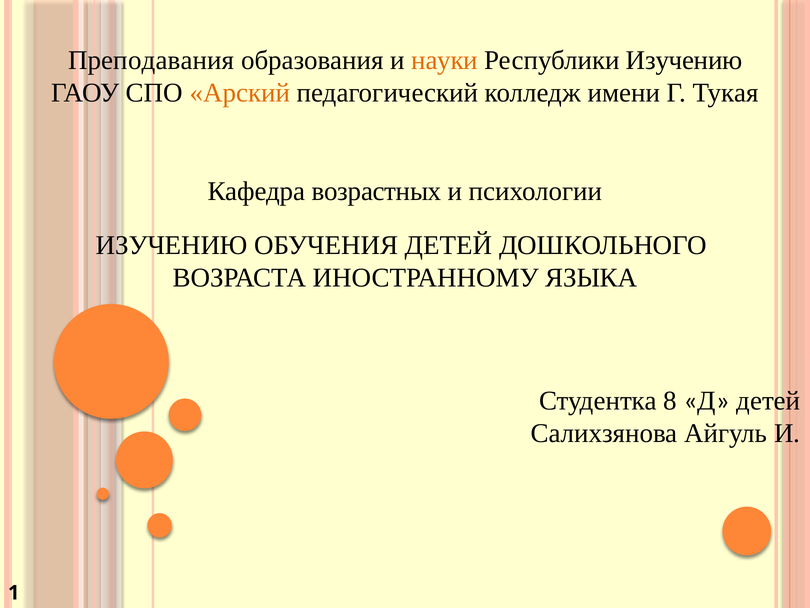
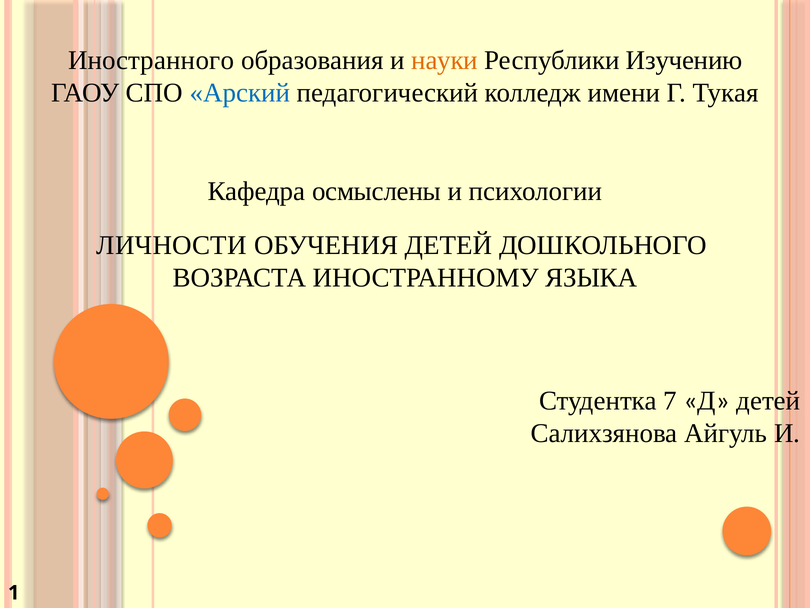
Преподавания: Преподавания -> Иностранного (151, 60)
Арский colour: orange -> blue (240, 93)
возрастных: возрастных -> осмыслены (377, 191)
ИЗУЧЕНИЮ: ИЗУЧЕНИЮ -> ЛИЧНОСТИ (172, 245)
8: 8 -> 7 (670, 400)
